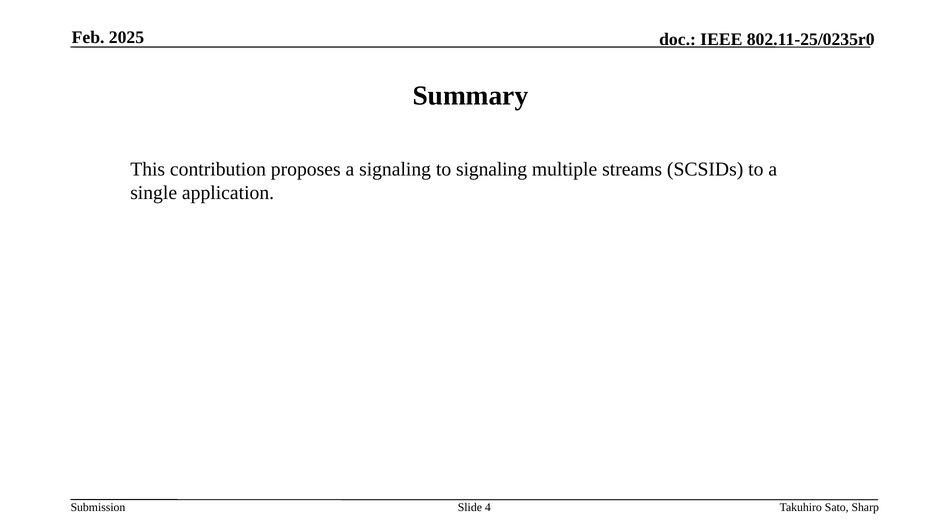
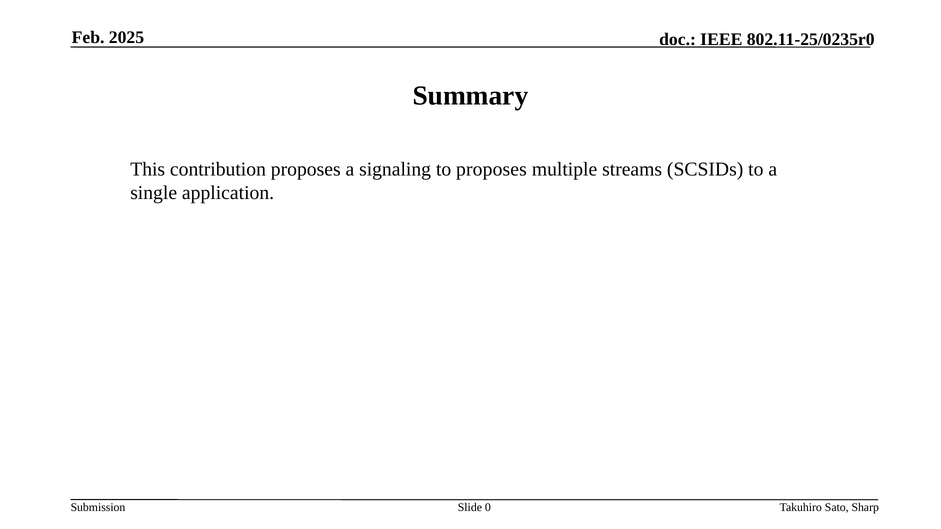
to signaling: signaling -> proposes (491, 170)
4: 4 -> 0 (488, 508)
